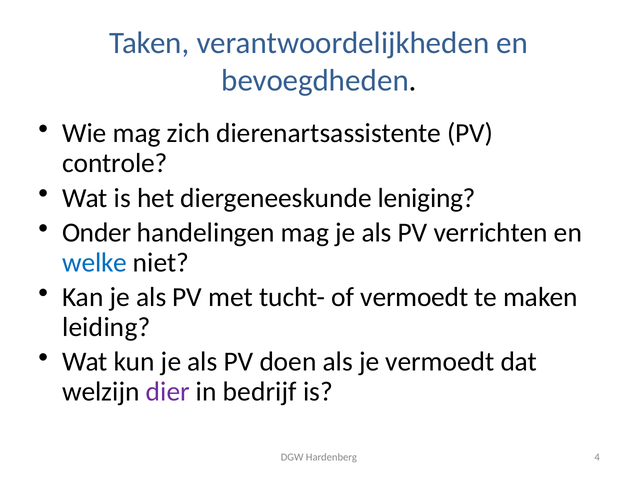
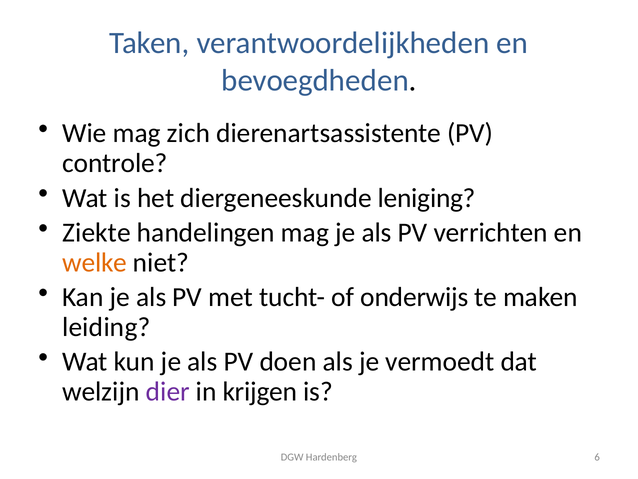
Onder: Onder -> Ziekte (96, 233)
welke colour: blue -> orange (95, 262)
of vermoedt: vermoedt -> onderwijs (414, 297)
bedrijf: bedrijf -> krijgen (260, 391)
4: 4 -> 6 (597, 457)
